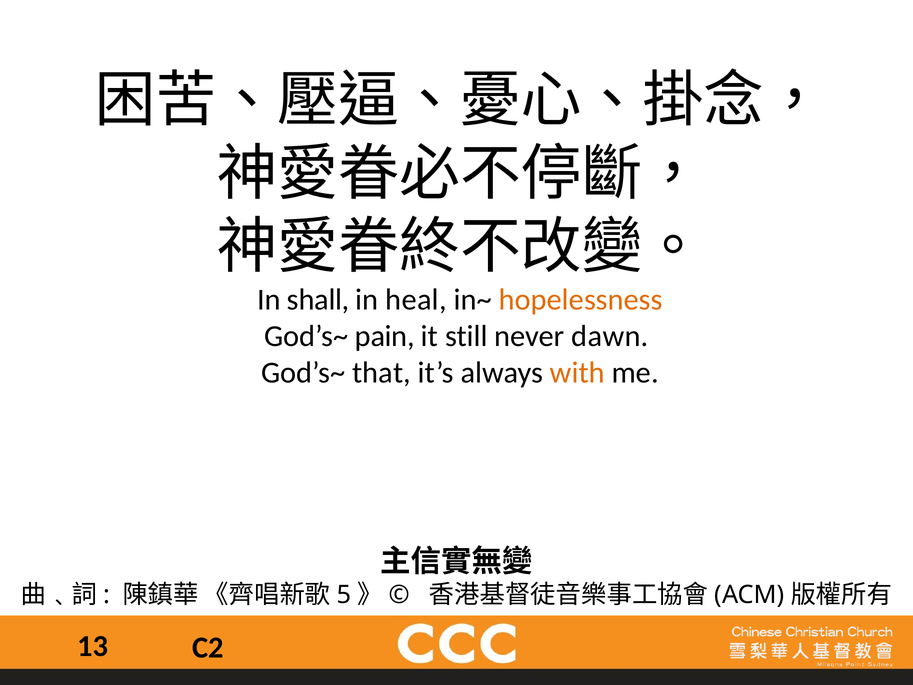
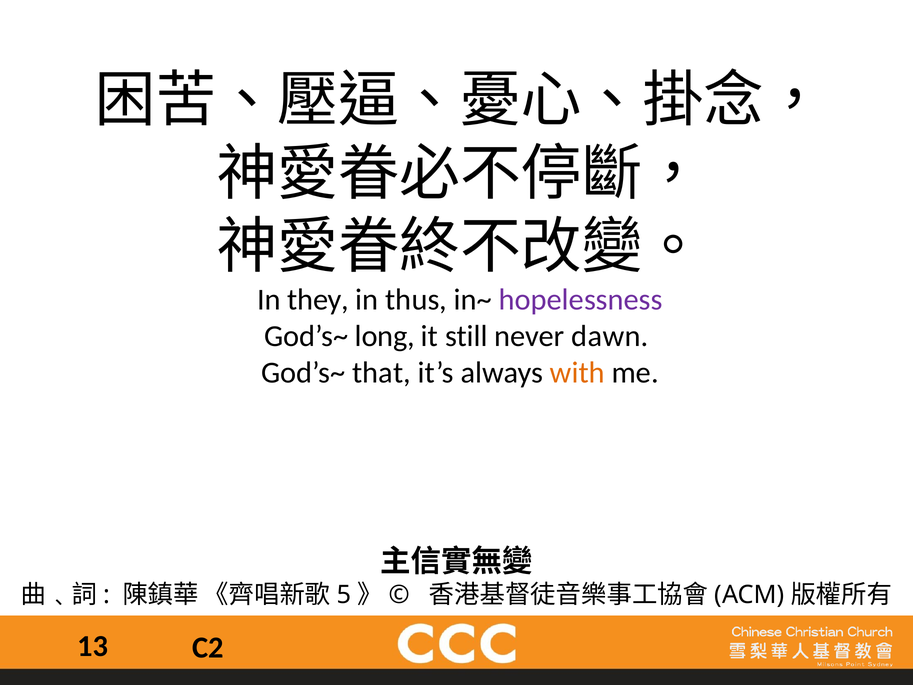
shall: shall -> they (318, 300)
heal: heal -> thus (416, 300)
hopelessness colour: orange -> purple (581, 300)
pain: pain -> long (385, 336)
